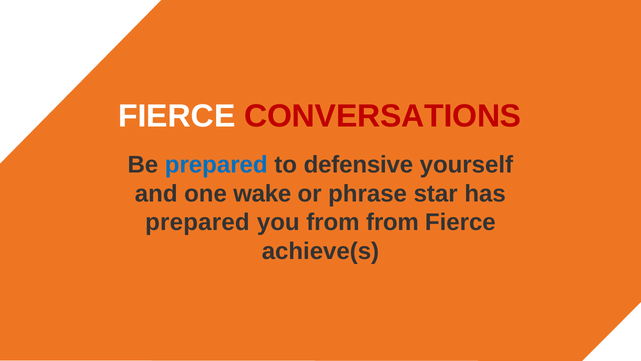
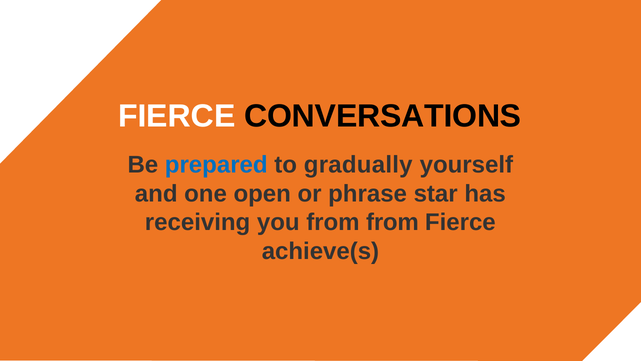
CONVERSATIONS colour: red -> black (383, 116)
defensive: defensive -> gradually (358, 165)
wake: wake -> open (262, 193)
prepared: prepared -> receiving (198, 222)
